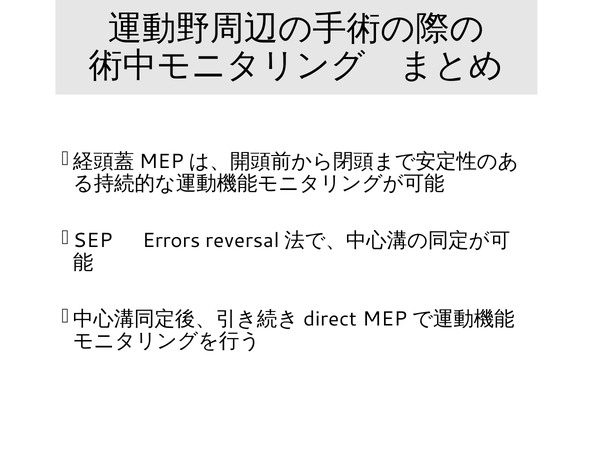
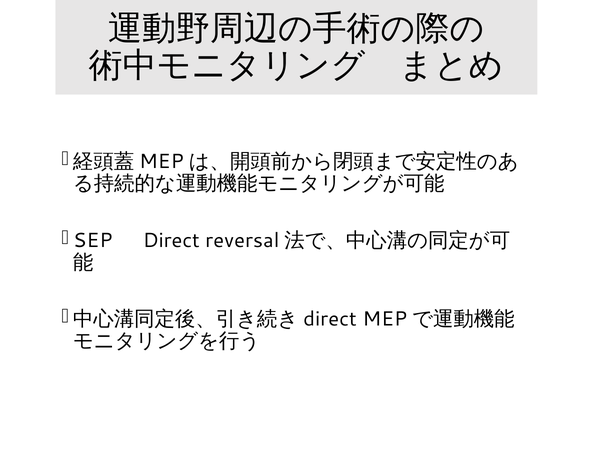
Errors: Errors -> Direct (171, 240)
